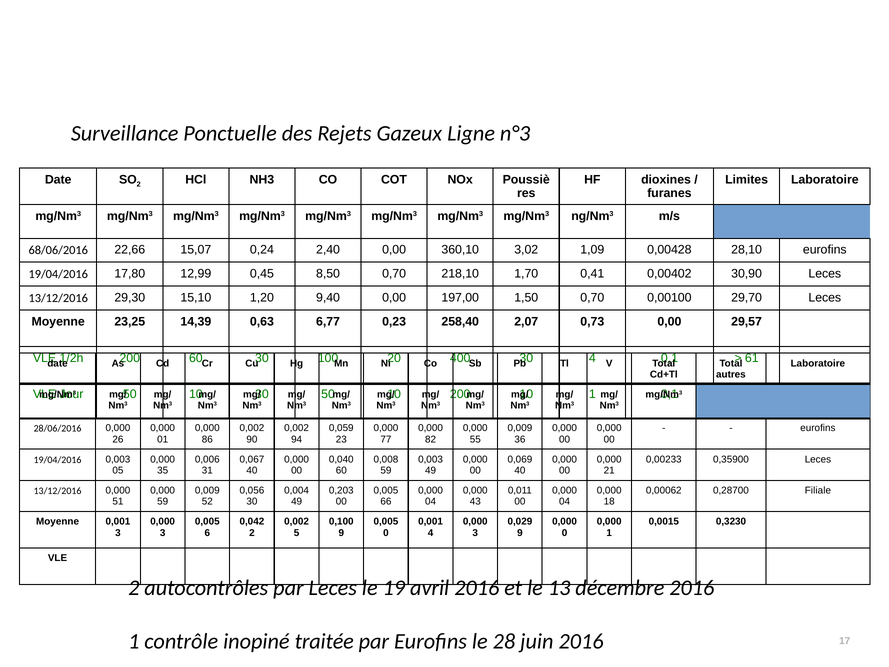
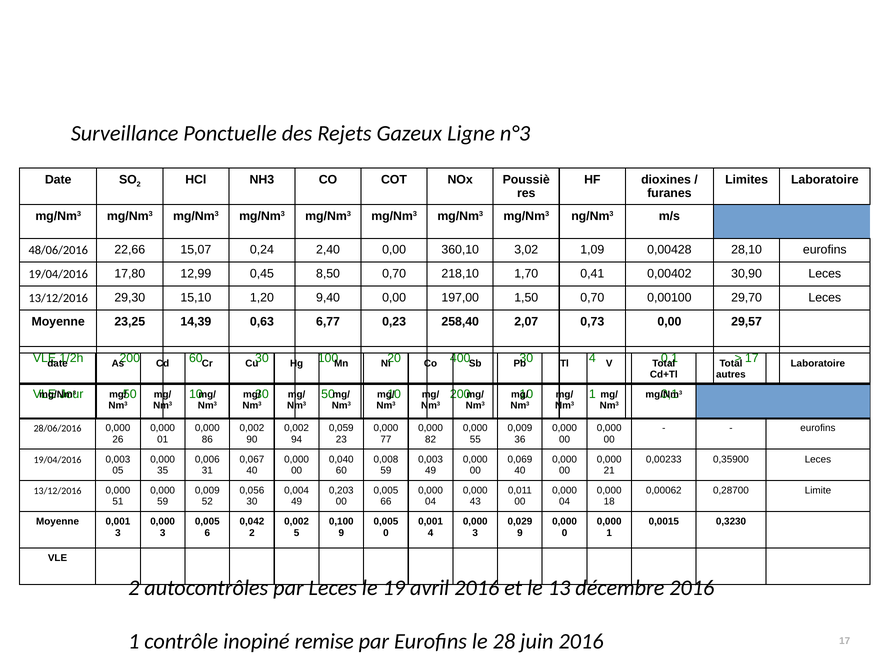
68/06/2016: 68/06/2016 -> 48/06/2016 (58, 250)
61: 61 -> 17 (752, 358)
Filiale: Filiale -> Limite (818, 490)
traitée: traitée -> remise (324, 641)
